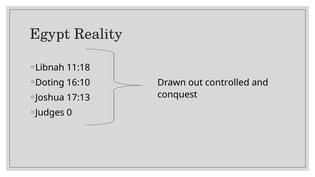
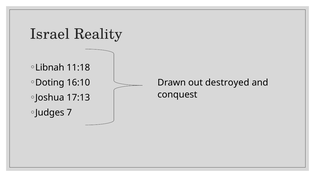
Egypt: Egypt -> Israel (50, 34)
controlled: controlled -> destroyed (227, 83)
0: 0 -> 7 (69, 113)
